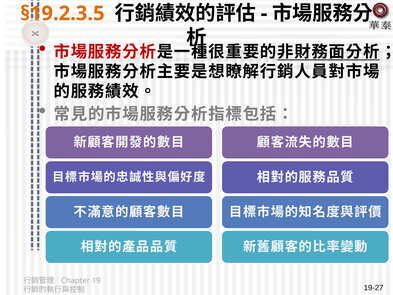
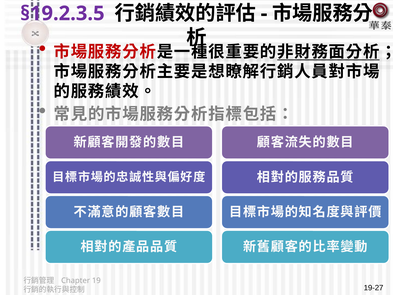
§19.2.3.5 colour: orange -> purple (62, 13)
